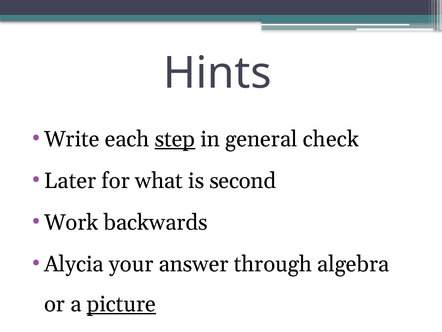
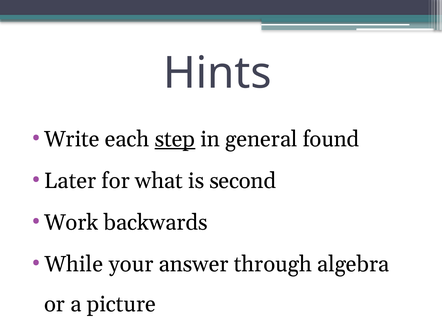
check: check -> found (331, 139)
Alycia: Alycia -> While (74, 264)
picture underline: present -> none (121, 304)
